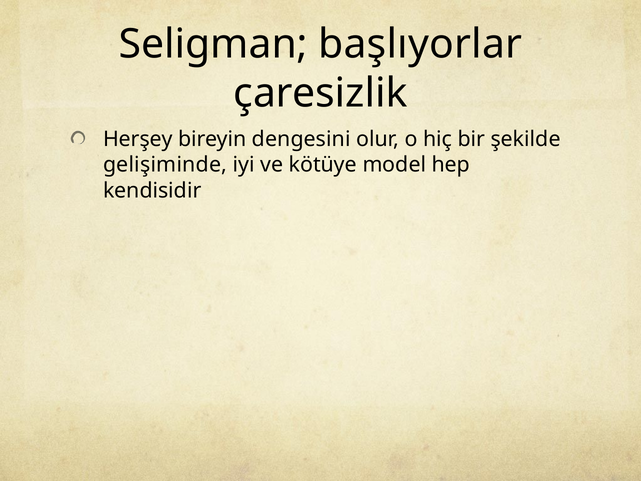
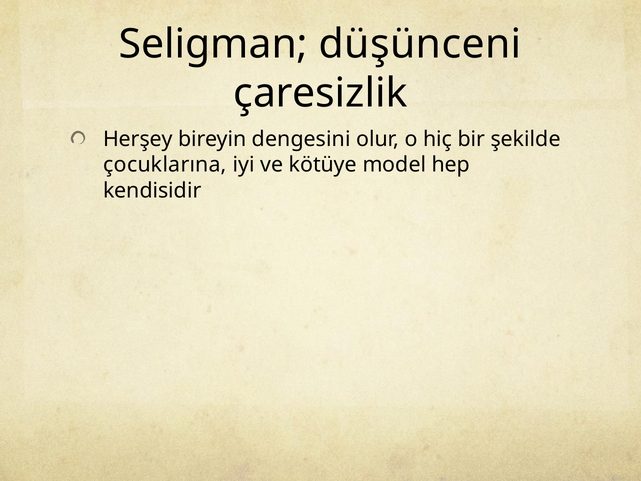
başlıyorlar: başlıyorlar -> düşünceni (420, 44)
gelişiminde: gelişiminde -> çocuklarına (165, 165)
